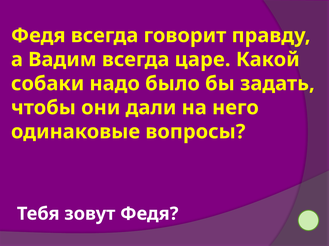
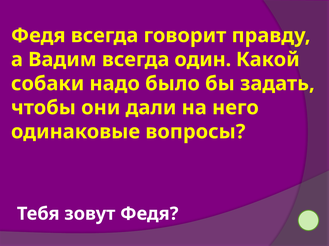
царе: царе -> один (203, 60)
